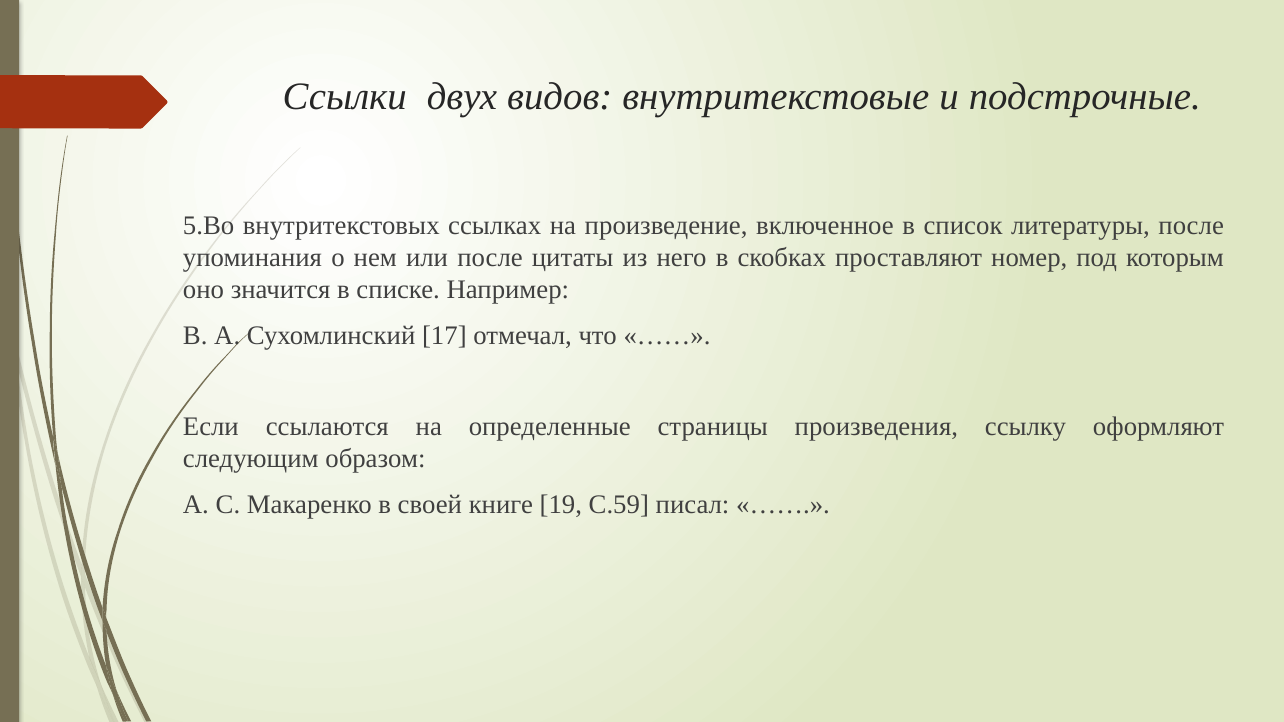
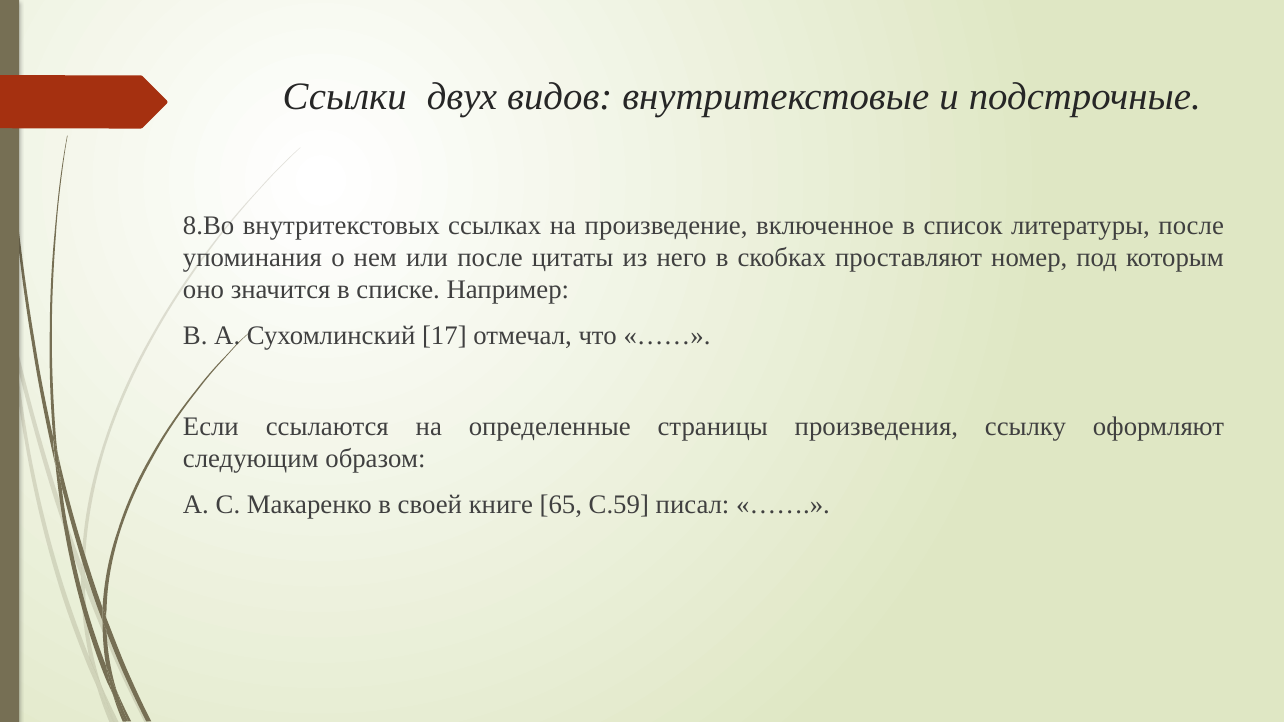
5.Во: 5.Во -> 8.Во (209, 226)
19: 19 -> 65 (561, 504)
